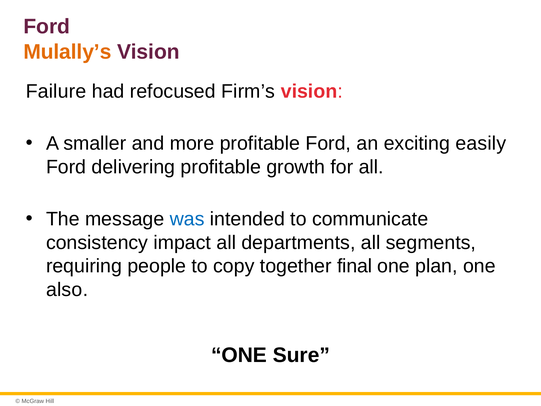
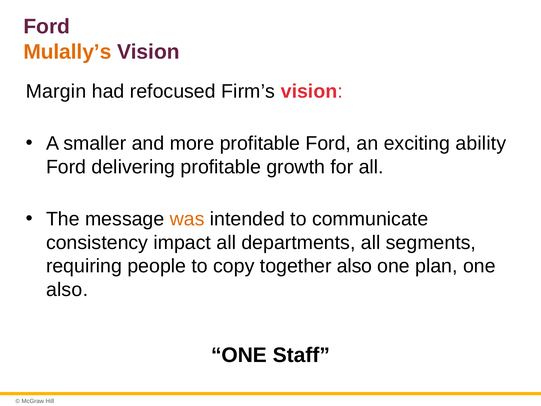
Failure: Failure -> Margin (56, 91)
easily: easily -> ability (481, 143)
was colour: blue -> orange (187, 219)
together final: final -> also (355, 266)
Sure: Sure -> Staff (301, 355)
